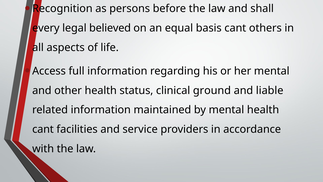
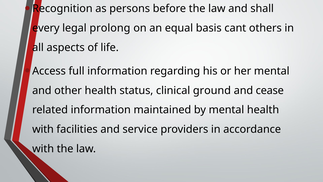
believed: believed -> prolong (110, 28)
liable: liable -> cease (270, 90)
cant: cant -> with (43, 129)
